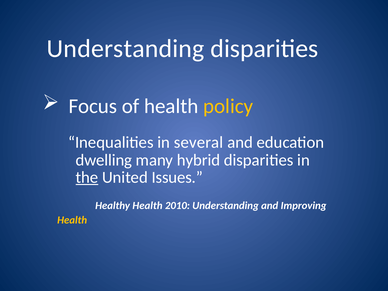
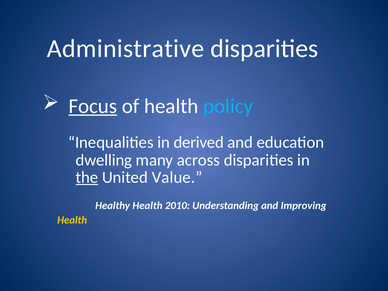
Understanding: Understanding -> Administrative (126, 49)
Focus underline: none -> present (93, 106)
policy colour: yellow -> light blue (228, 106)
several: several -> derived (199, 142)
hybrid: hybrid -> across (198, 160)
Issues: Issues -> Value (177, 177)
